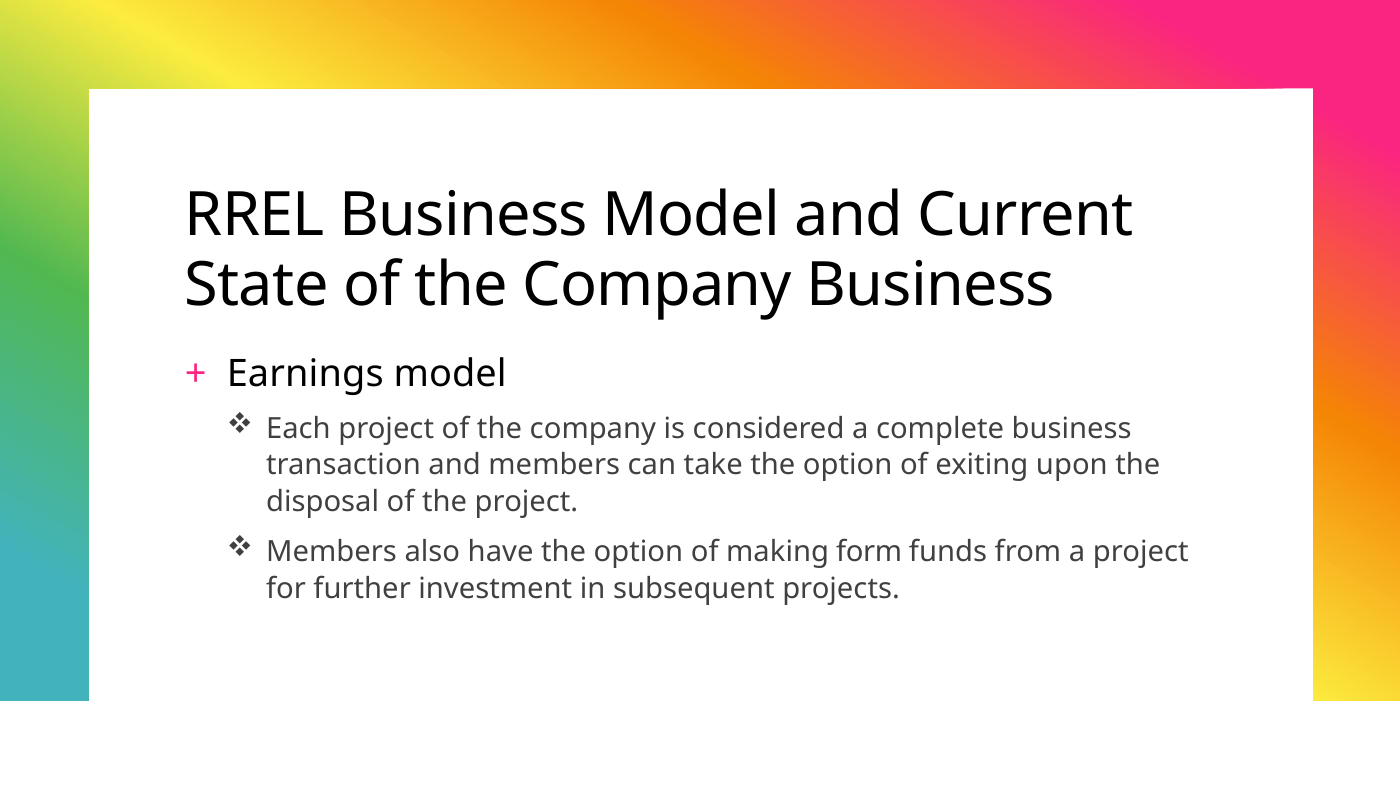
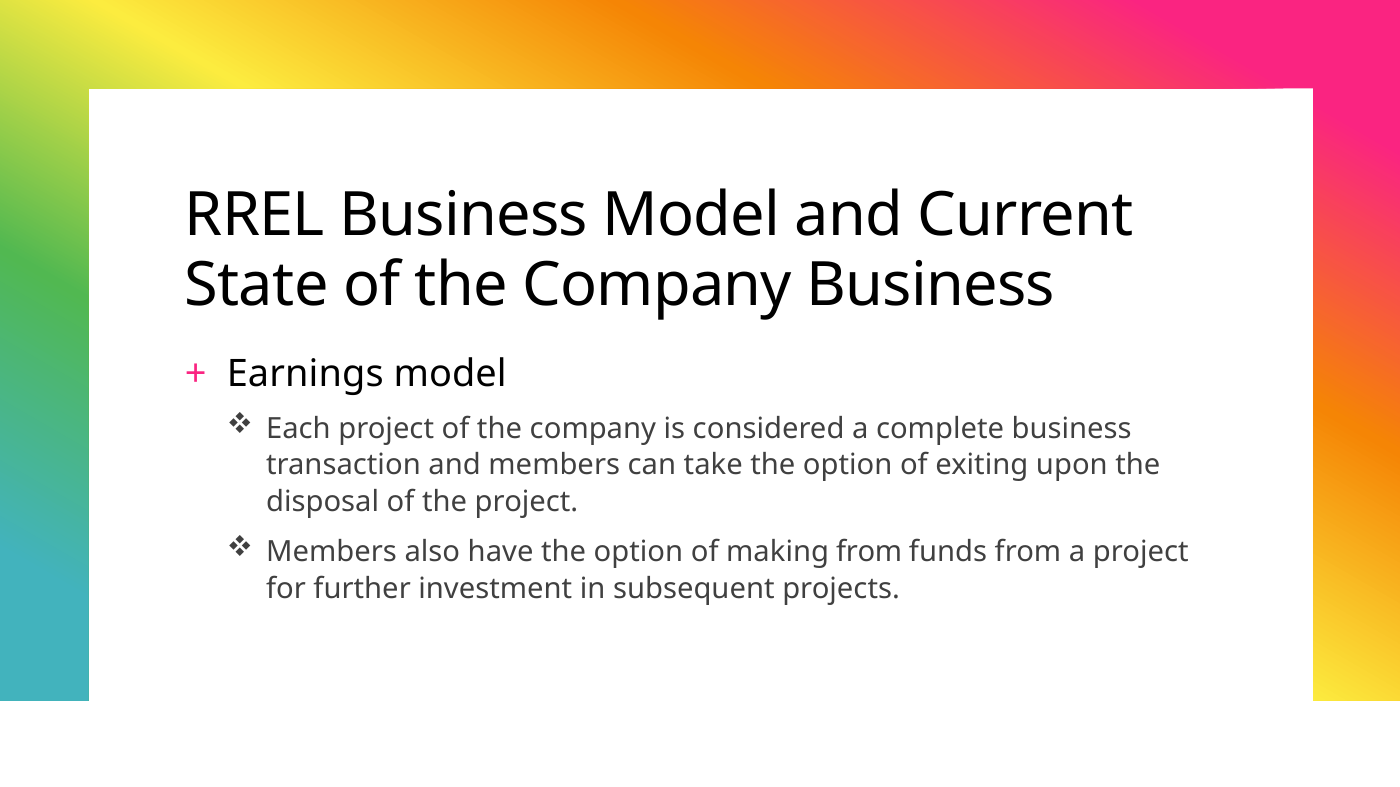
making form: form -> from (869, 552)
